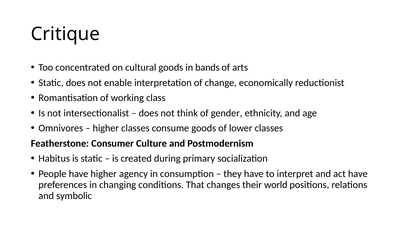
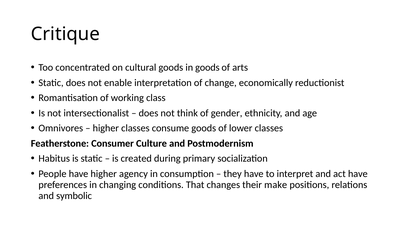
in bands: bands -> goods (207, 68)
world: world -> make (276, 185)
